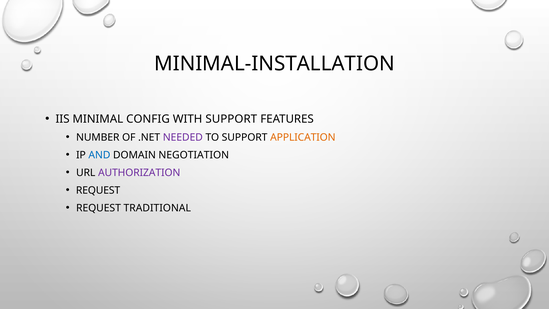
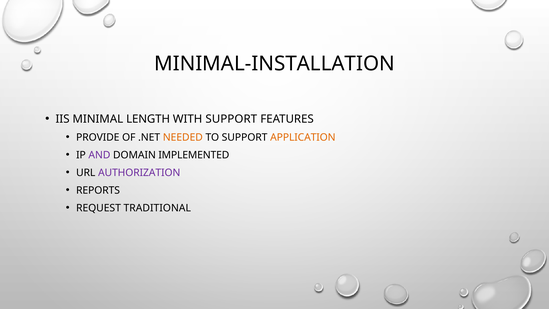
CONFIG: CONFIG -> LENGTH (148, 119)
NUMBER: NUMBER -> PROVIDE (98, 137)
NEEDED colour: purple -> orange (183, 137)
AND colour: blue -> purple (99, 155)
NEGOTIATION: NEGOTIATION -> IMPLEMENTED (194, 155)
REQUEST: REQUEST -> REPORTS (98, 190)
